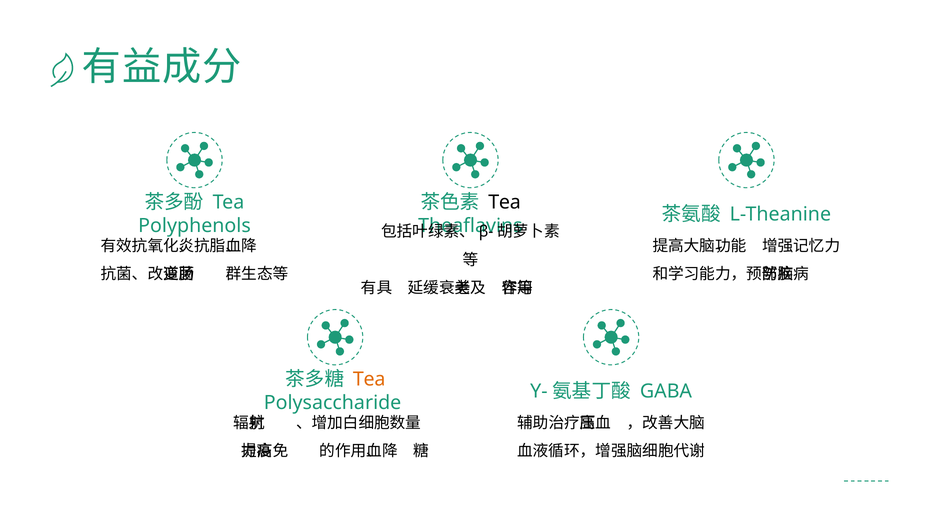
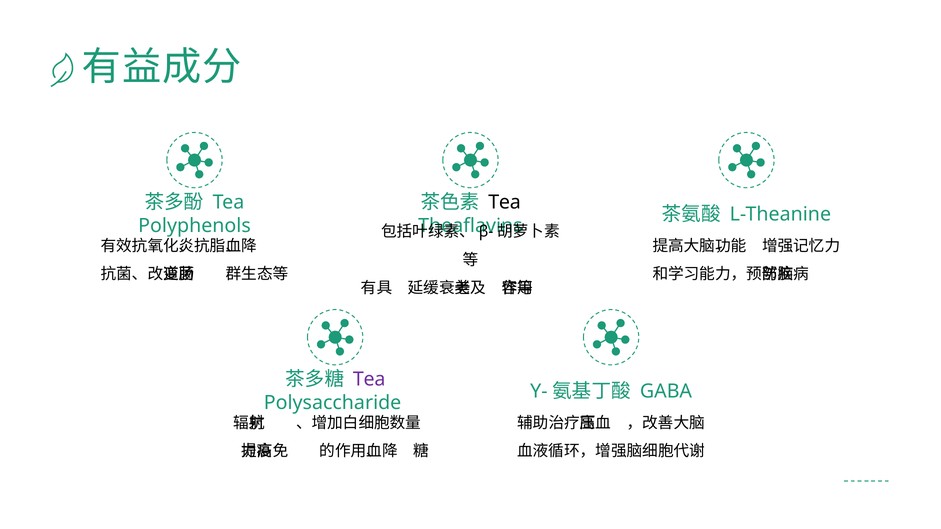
Tea colour: orange -> purple (369, 380)
